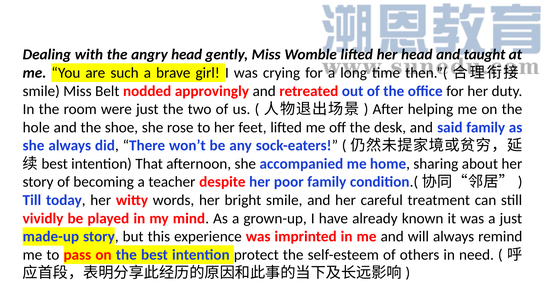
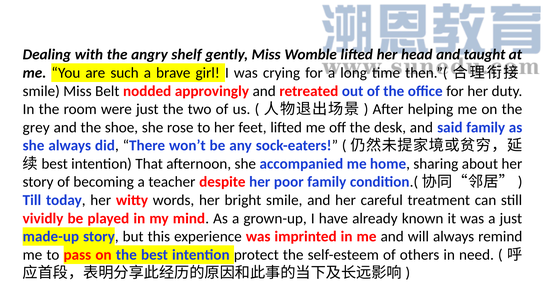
angry head: head -> shelf (187, 55)
hole: hole -> grey (36, 127)
